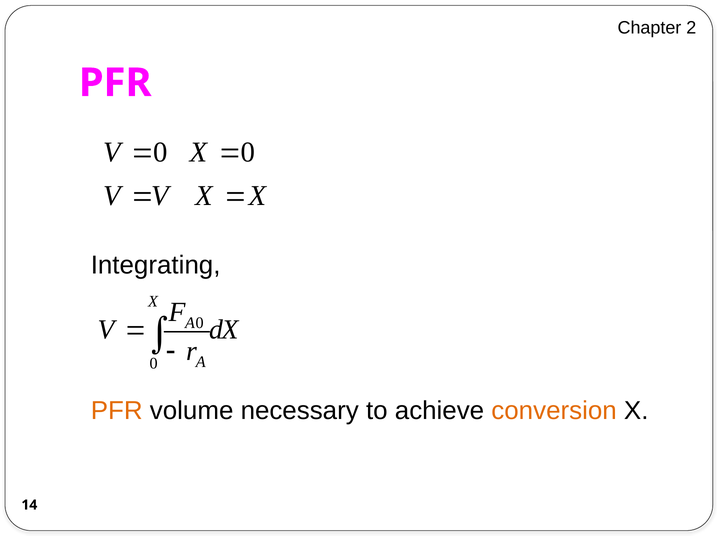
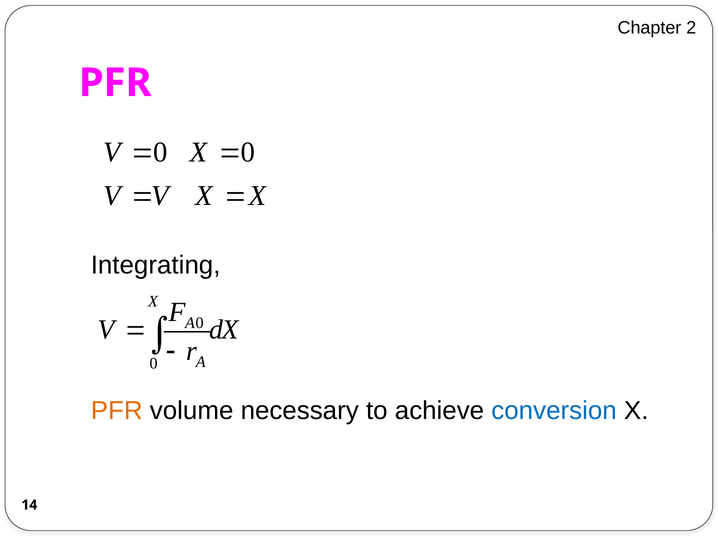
conversion colour: orange -> blue (554, 411)
